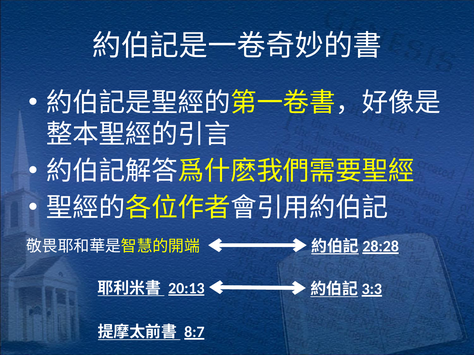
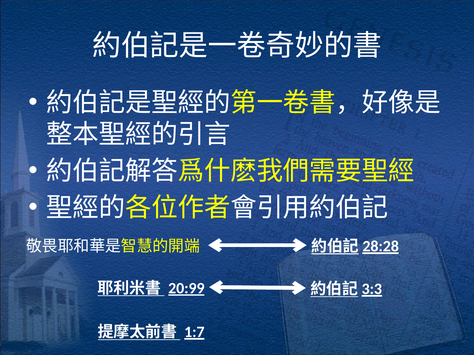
20:13: 20:13 -> 20:99 (186, 289)
8:7: 8:7 -> 1:7 (194, 333)
